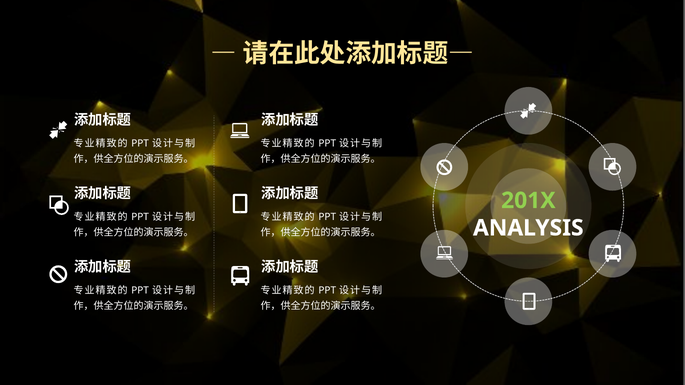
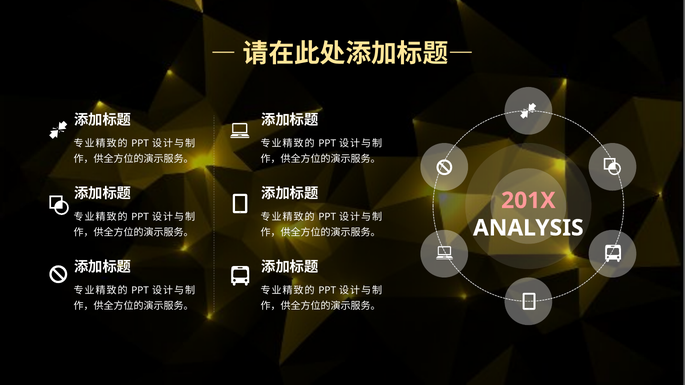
201X colour: light green -> pink (528, 201)
